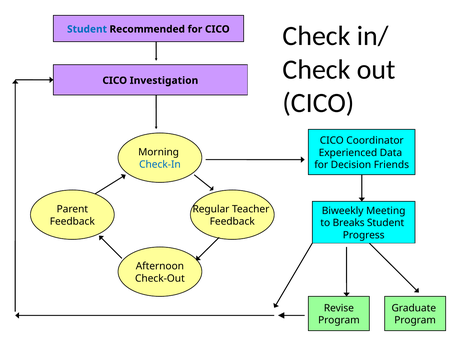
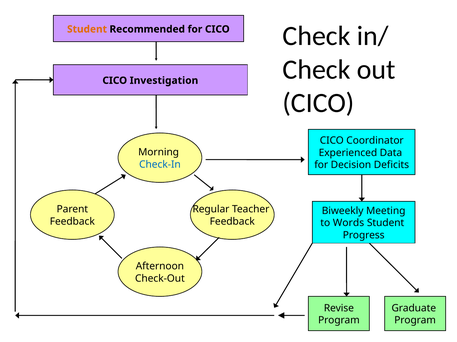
Student colour: blue -> orange (87, 29)
Friends: Friends -> Deficits (391, 165)
Breaks: Breaks -> Words (349, 223)
